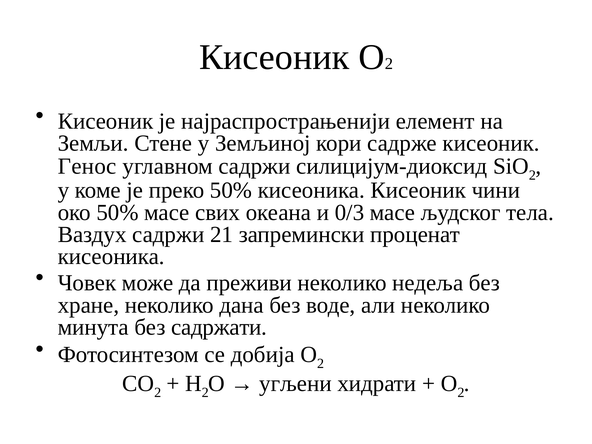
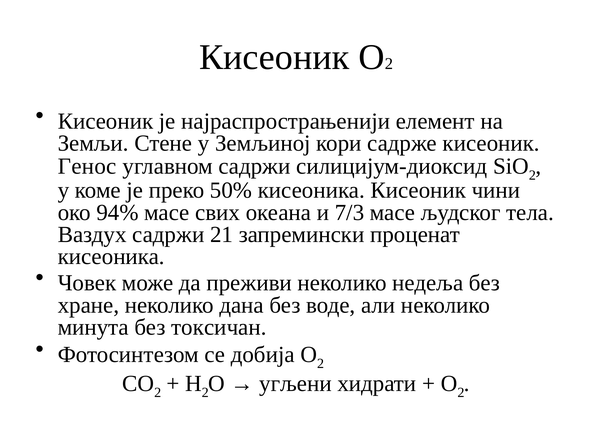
око 50%: 50% -> 94% (117, 212)
0/3: 0/3 -> 7/3 (350, 212)
садржати: садржати -> токсичан (219, 327)
